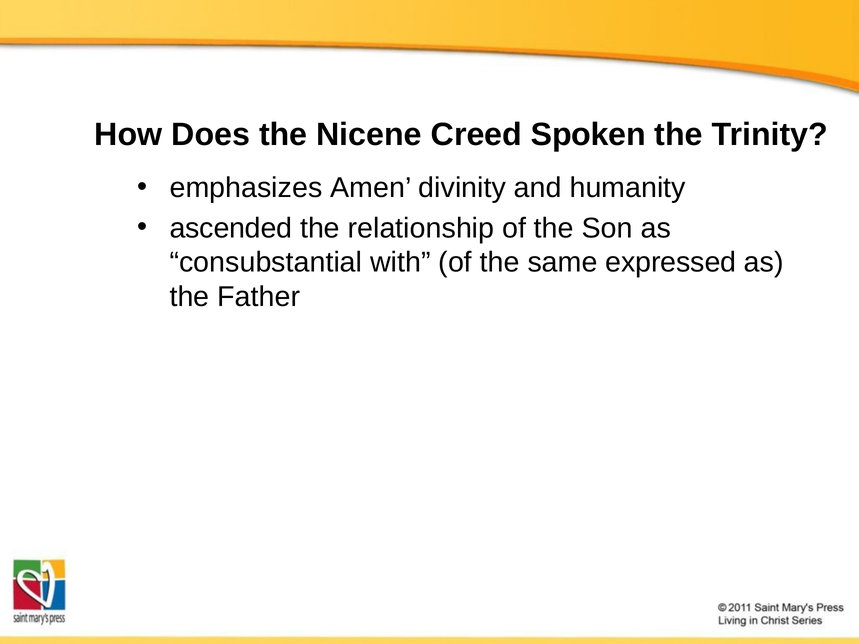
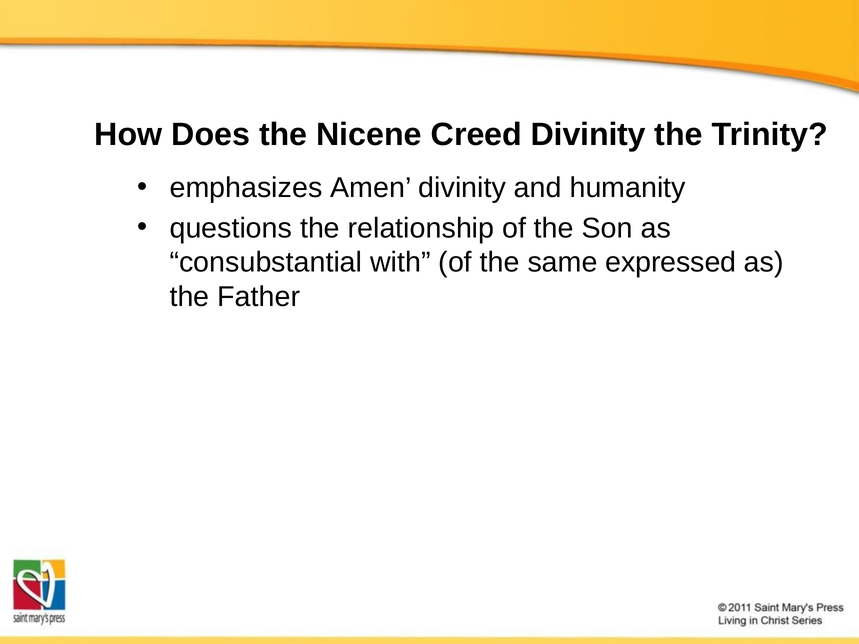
Creed Spoken: Spoken -> Divinity (588, 135)
ascended: ascended -> questions (231, 228)
